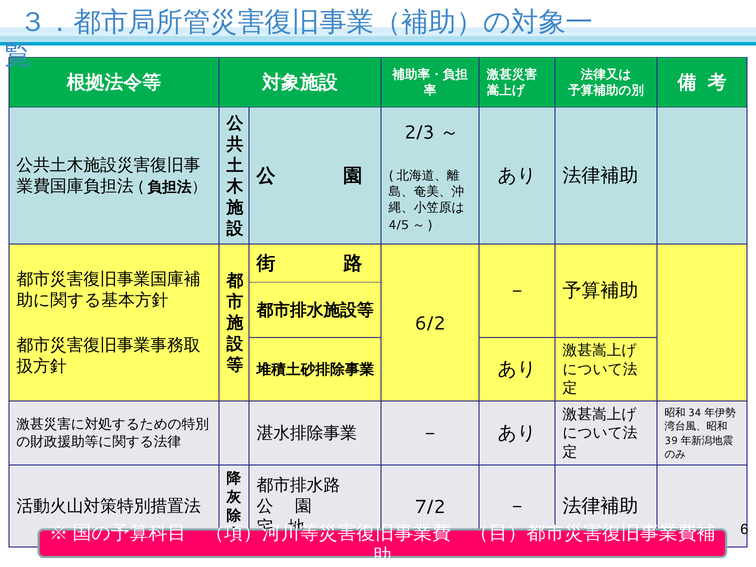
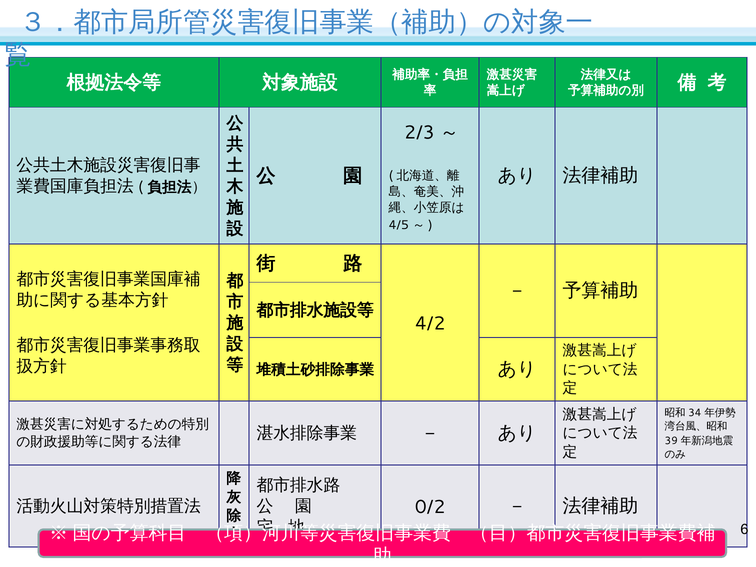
6/2: 6/2 -> 4/2 (430, 324)
7/2: 7/2 -> 0/2 (430, 507)
